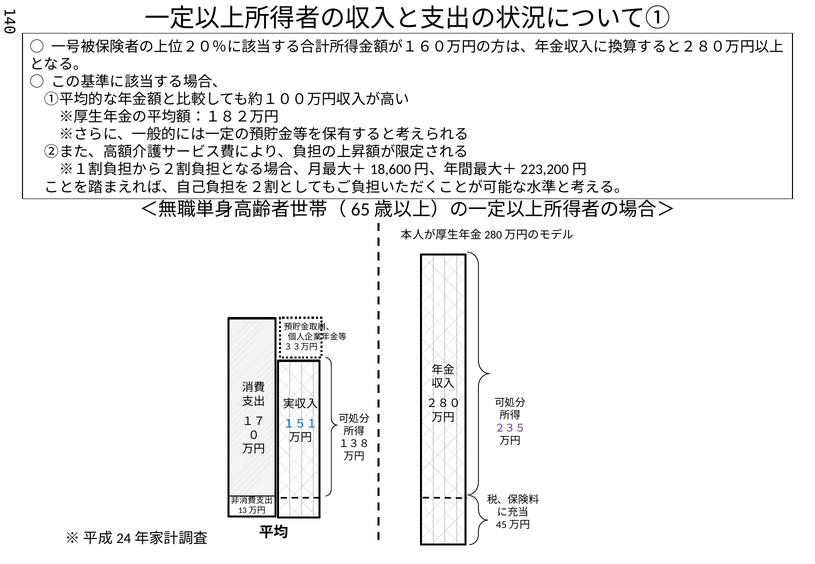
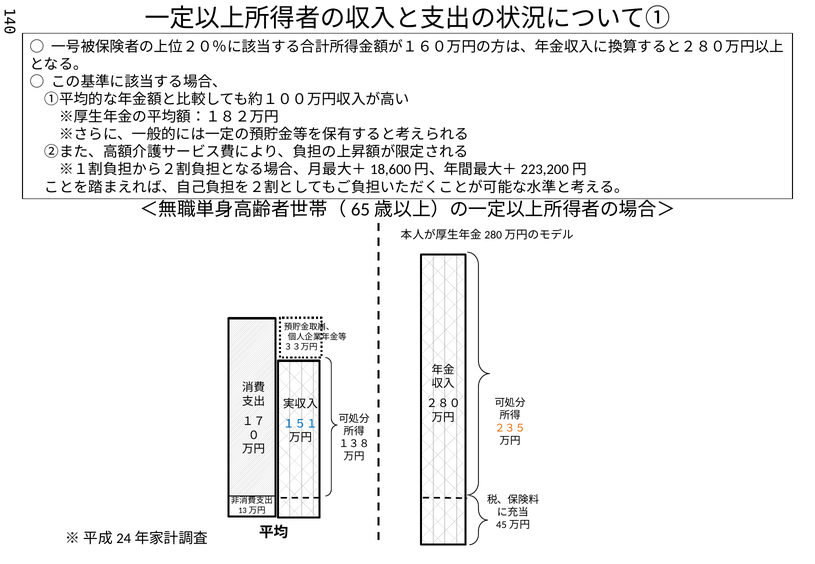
２３５ colour: purple -> orange (510, 428)
